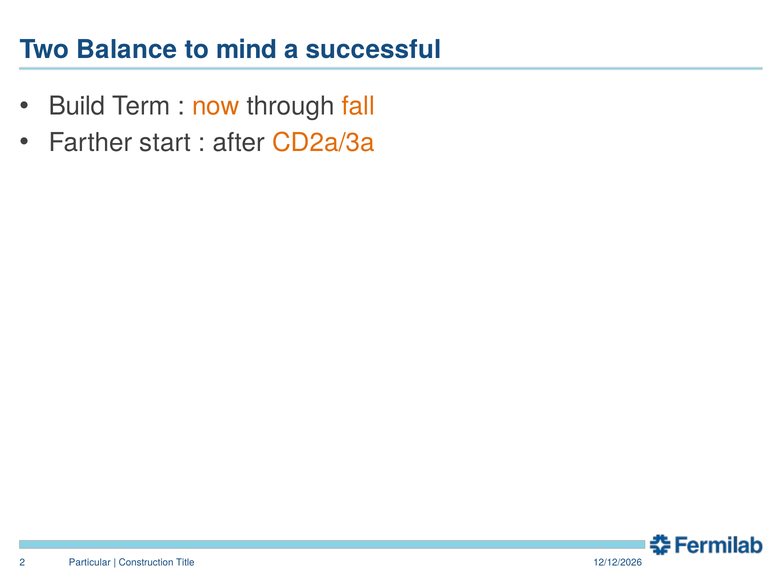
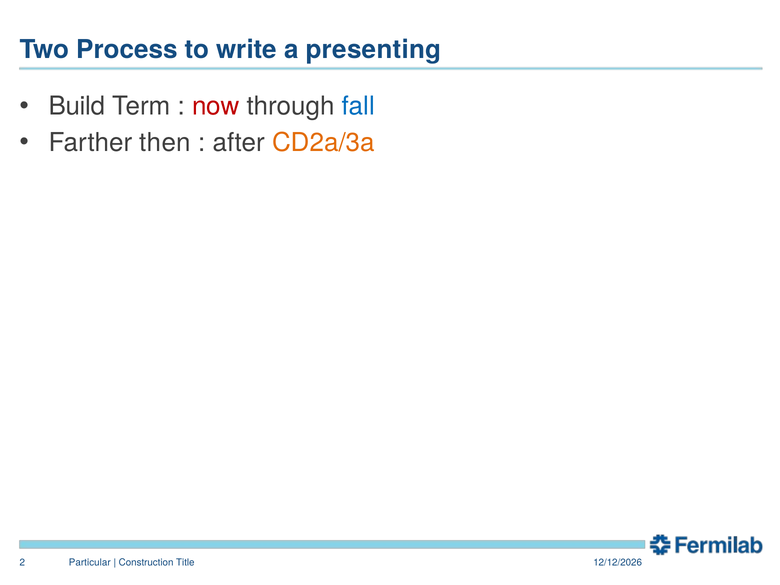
Balance: Balance -> Process (127, 50)
mind: mind -> write (247, 50)
successful: successful -> presenting (373, 50)
now colour: orange -> red (216, 106)
fall colour: orange -> blue (358, 106)
start: start -> then (165, 143)
